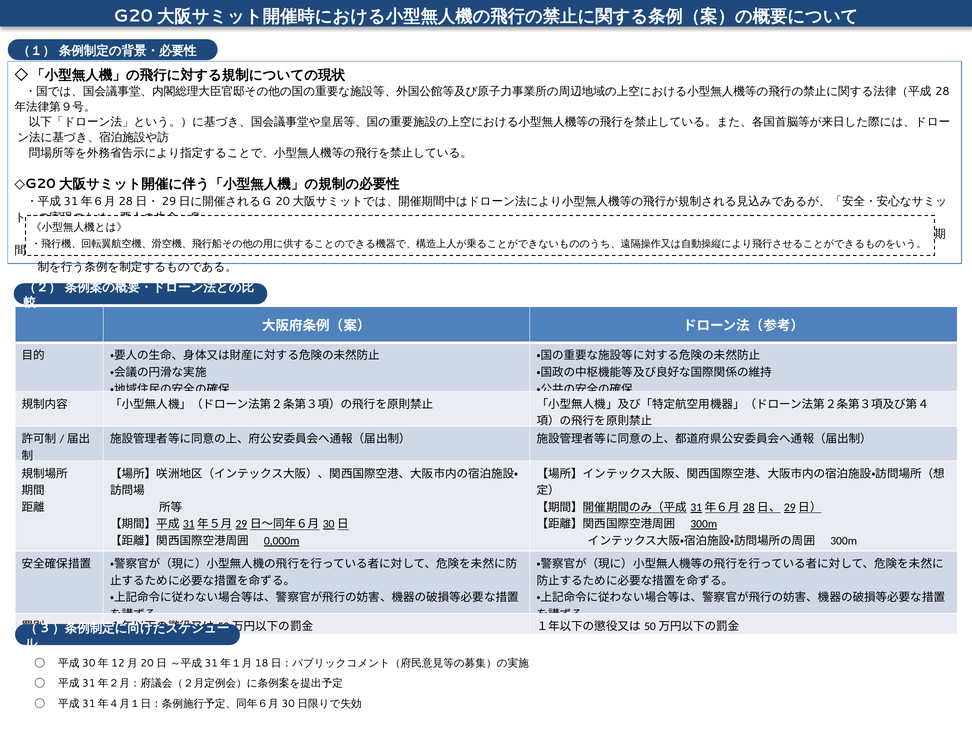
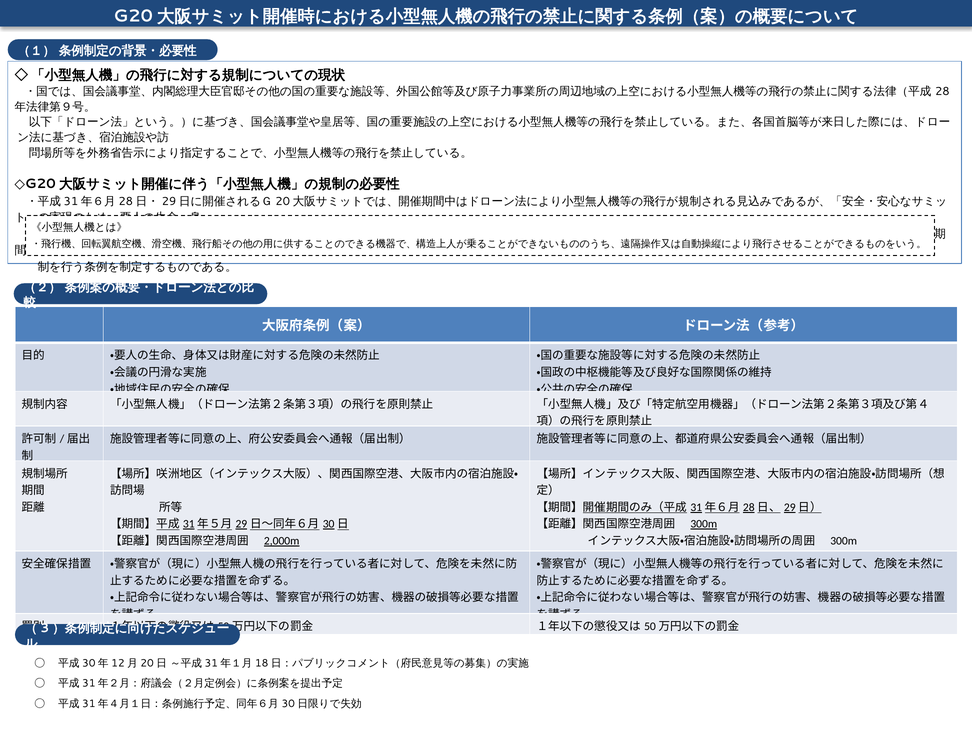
0,000m: 0,000m -> 2,000m (282, 541)
